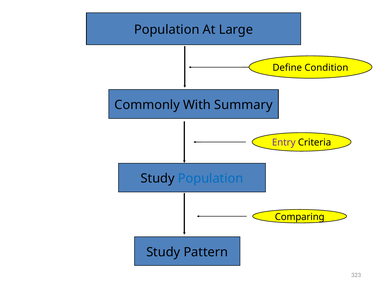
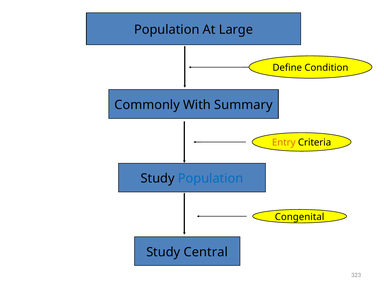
Entry colour: purple -> orange (284, 143)
Comparing: Comparing -> Congenital (300, 217)
Pattern: Pattern -> Central (206, 252)
